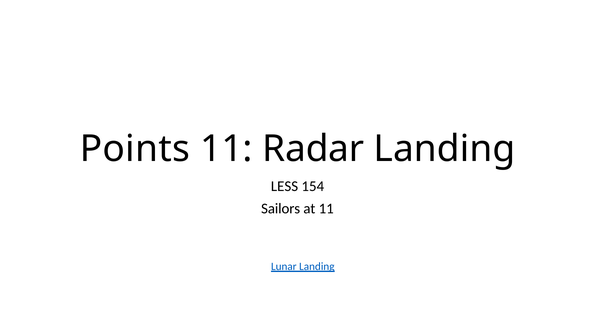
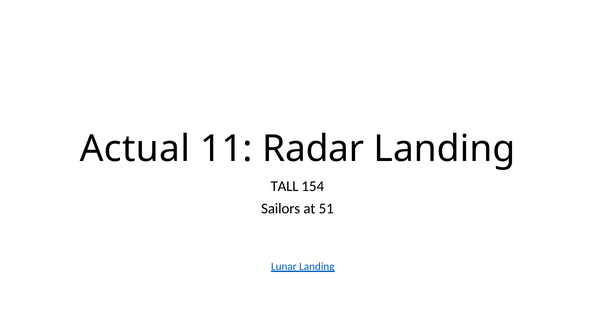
Points: Points -> Actual (135, 149)
LESS: LESS -> TALL (285, 186)
at 11: 11 -> 51 (326, 208)
